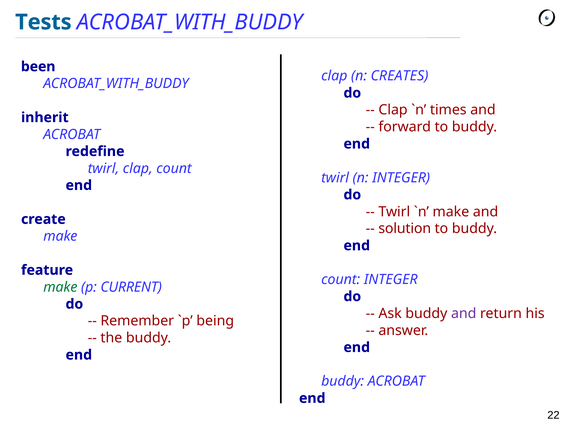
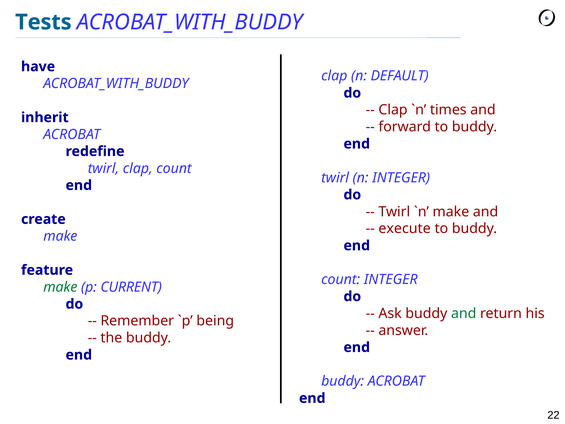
been: been -> have (38, 67)
CREATES: CREATES -> DEFAULT (400, 76)
solution: solution -> execute (405, 229)
and colour: purple -> green (464, 313)
